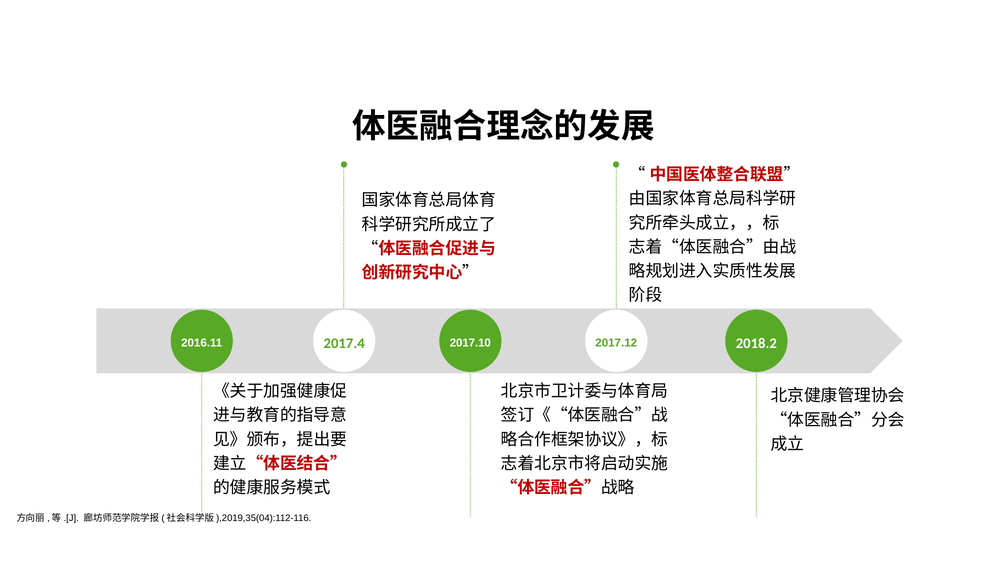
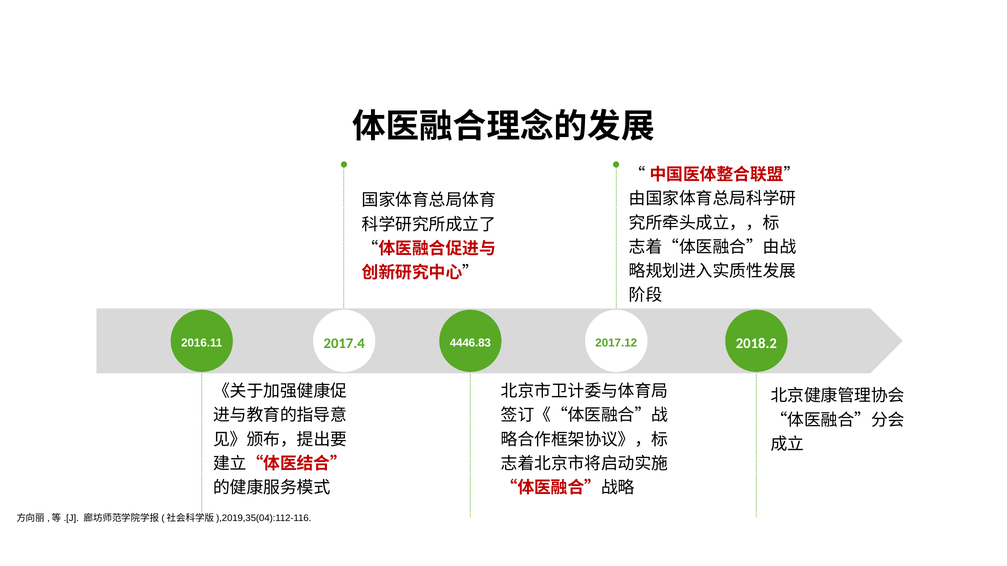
2017.10: 2017.10 -> 4446.83 (470, 343)
